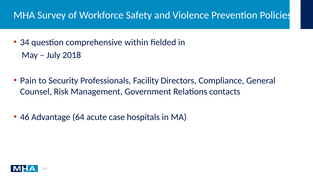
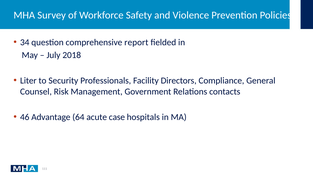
within: within -> report (136, 42)
Pain: Pain -> Liter (28, 81)
